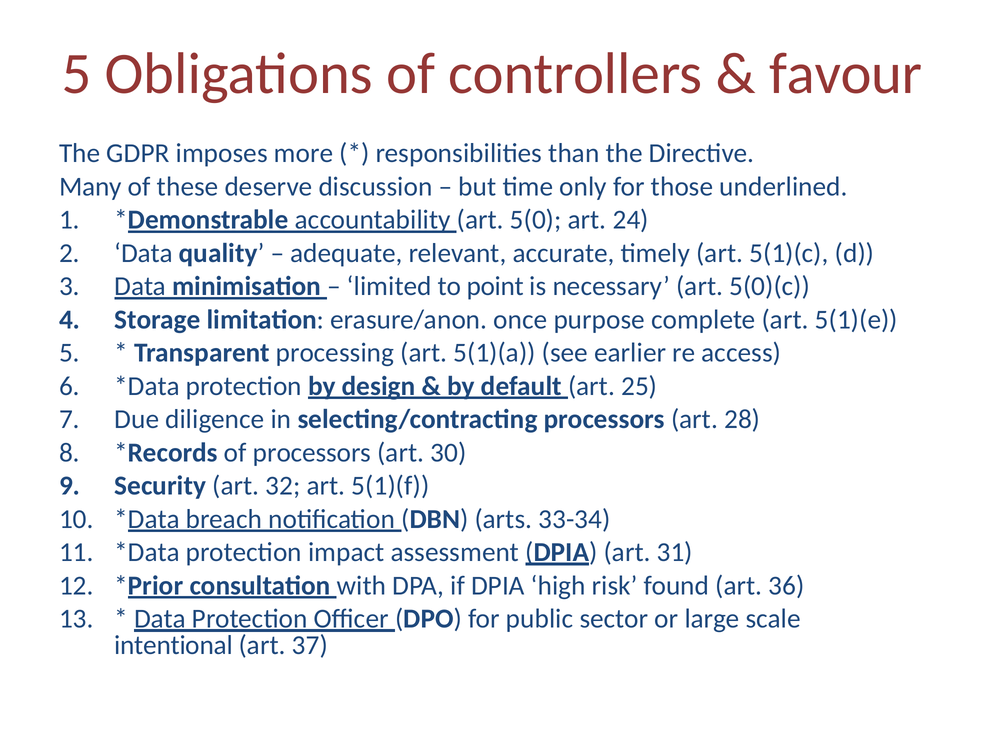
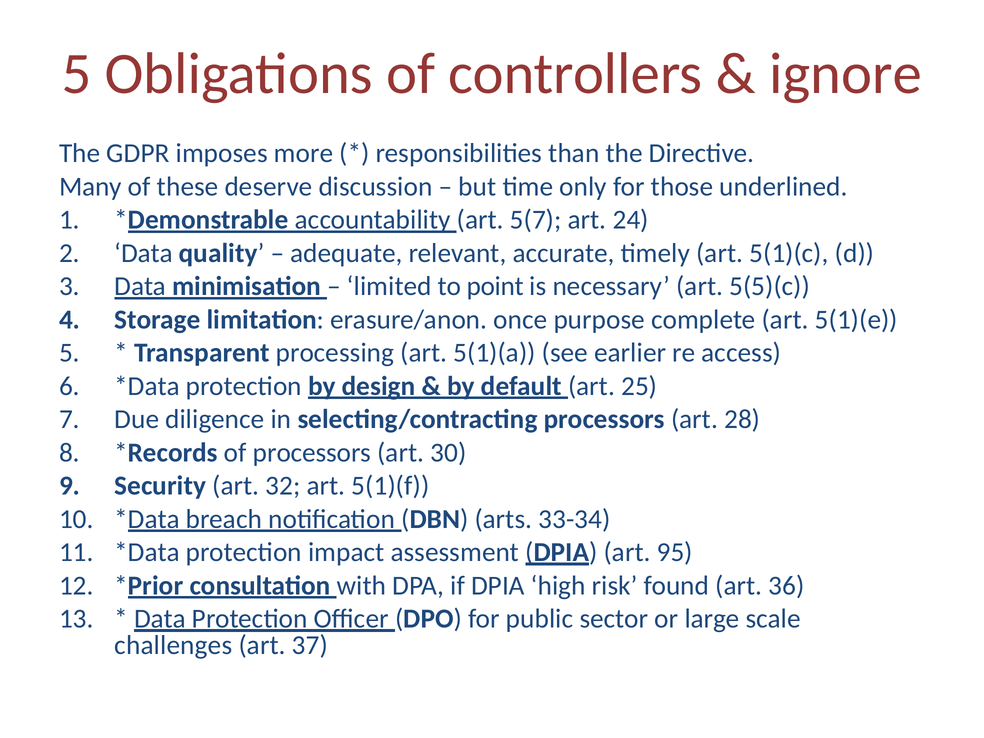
favour: favour -> ignore (846, 74)
5(0: 5(0 -> 5(7 (536, 220)
5(0)(c: 5(0)(c -> 5(5)(c (770, 286)
31: 31 -> 95 (675, 552)
intentional: intentional -> challenges (173, 645)
